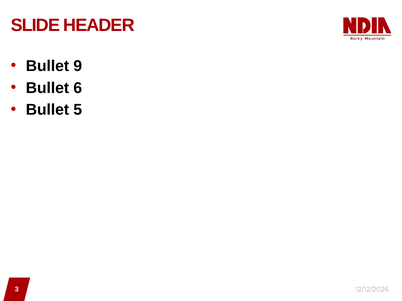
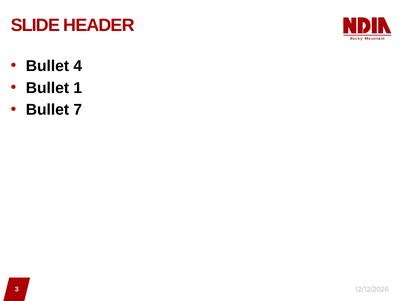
9: 9 -> 4 (78, 66)
6: 6 -> 1 (78, 88)
5: 5 -> 7 (78, 110)
